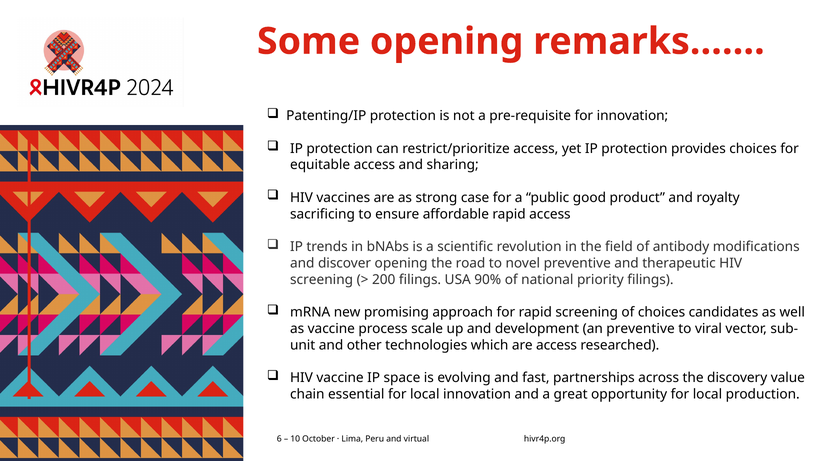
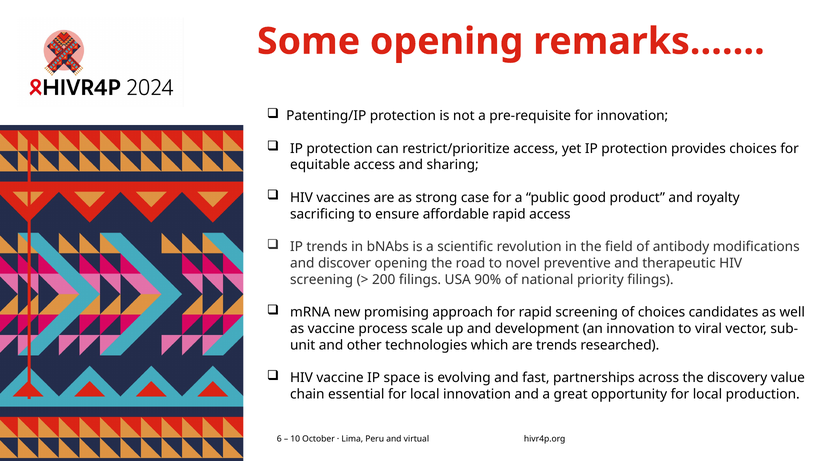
an preventive: preventive -> innovation (641, 329)
are access: access -> trends (557, 345)
